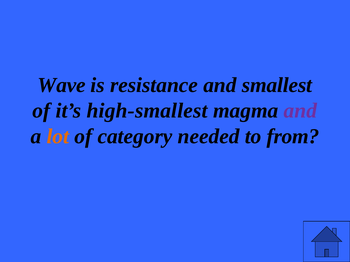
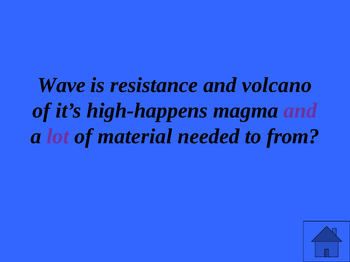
smallest: smallest -> volcano (277, 85)
high-smallest: high-smallest -> high-happens (147, 111)
lot colour: orange -> purple (58, 137)
category: category -> material (135, 137)
